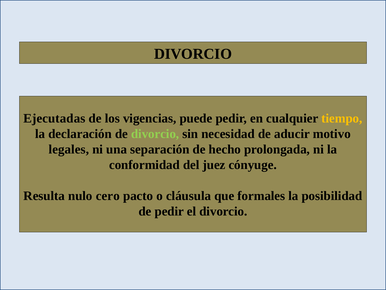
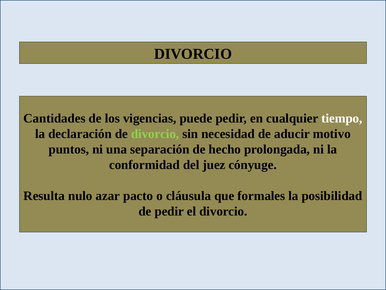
Ejecutadas: Ejecutadas -> Cantidades (54, 118)
tiempo colour: yellow -> white (342, 118)
legales: legales -> puntos (69, 149)
cero: cero -> azar (108, 195)
